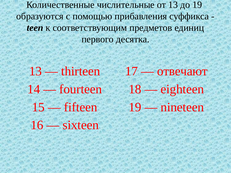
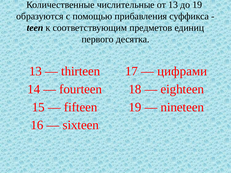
отвечают: отвечают -> цифрами (182, 71)
